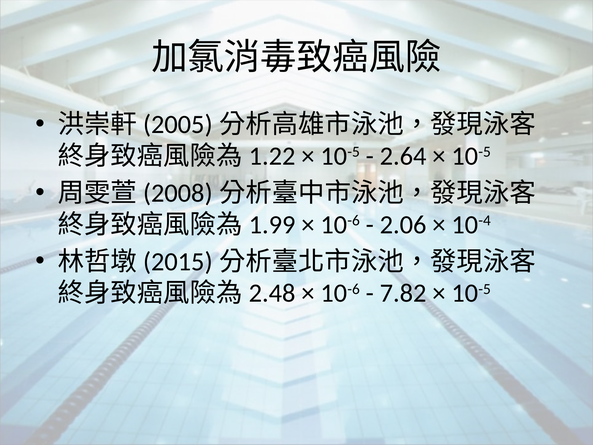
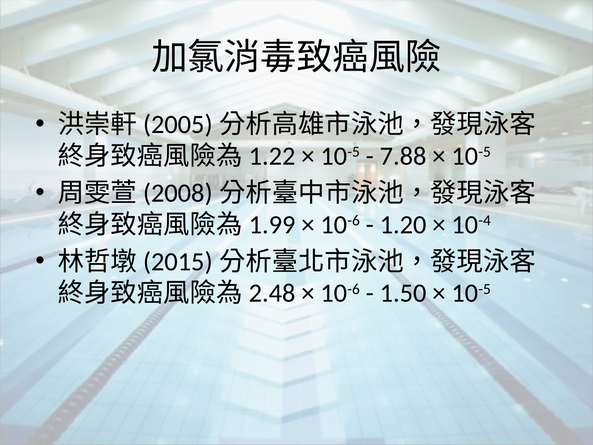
2.64: 2.64 -> 7.88 (403, 156)
2.06: 2.06 -> 1.20 (403, 225)
7.82: 7.82 -> 1.50 (403, 293)
